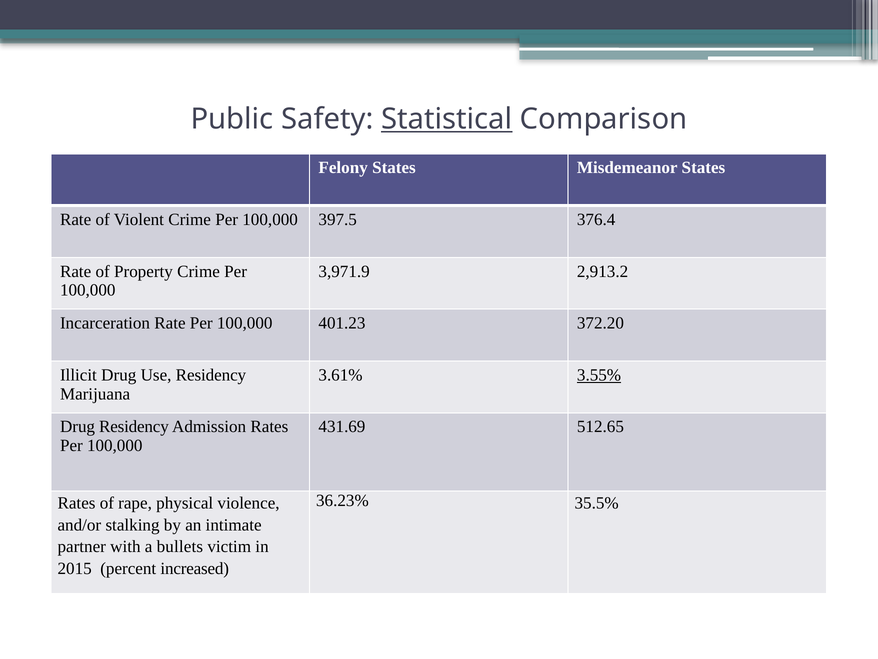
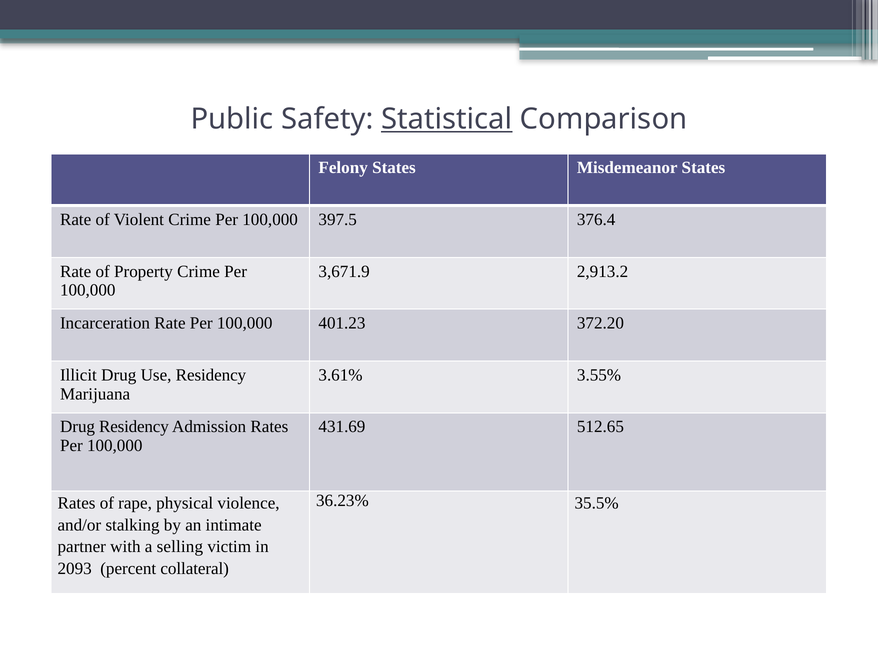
3,971.9: 3,971.9 -> 3,671.9 (344, 271)
3.55% underline: present -> none (599, 375)
bullets: bullets -> selling (180, 546)
2015: 2015 -> 2093 (75, 568)
increased: increased -> collateral (195, 568)
